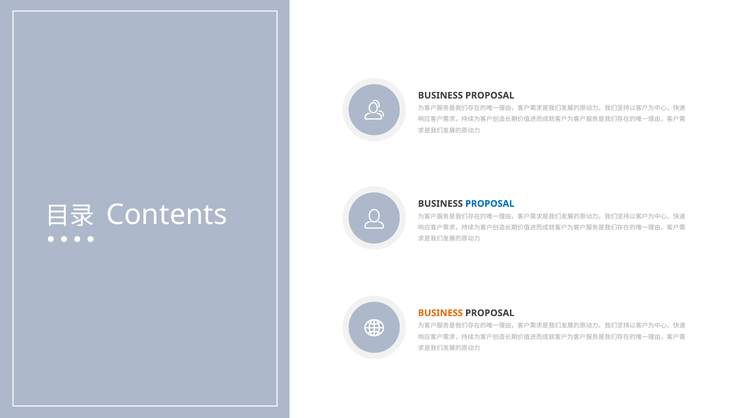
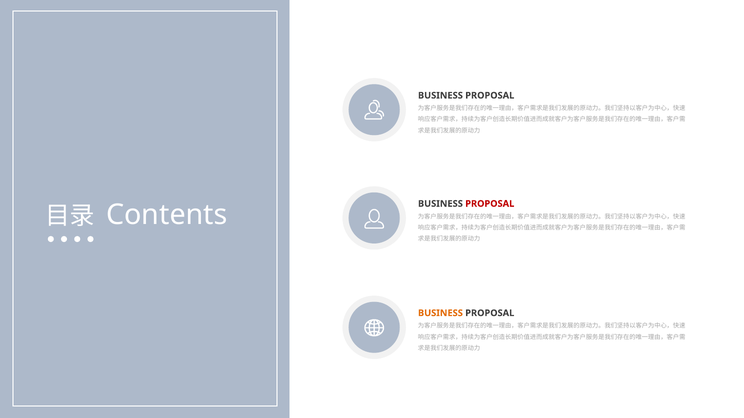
PROPOSAL colour: blue -> red (490, 204)
